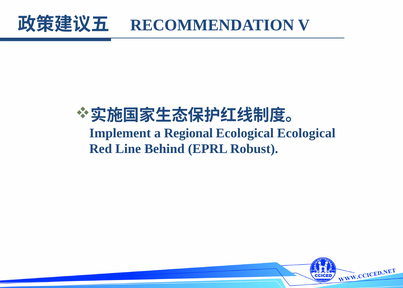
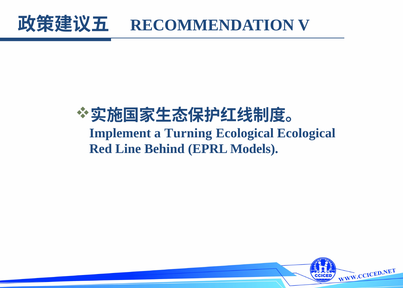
Regional: Regional -> Turning (188, 133)
Robust: Robust -> Models (254, 149)
